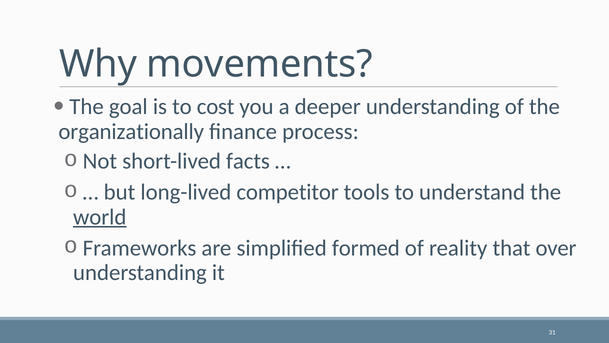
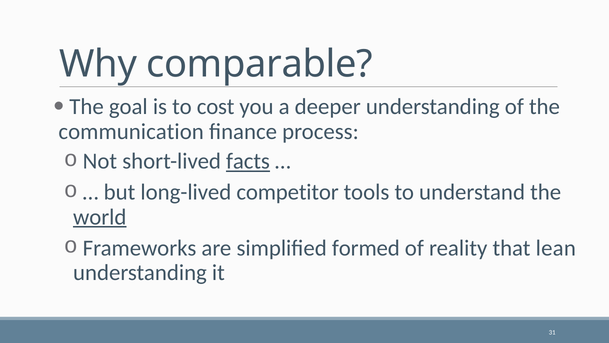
movements: movements -> comparable (260, 64)
organizationally: organizationally -> communication (131, 131)
facts underline: none -> present (248, 161)
over: over -> lean (556, 248)
